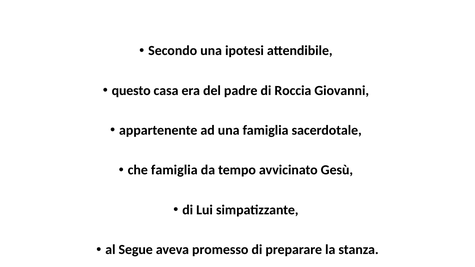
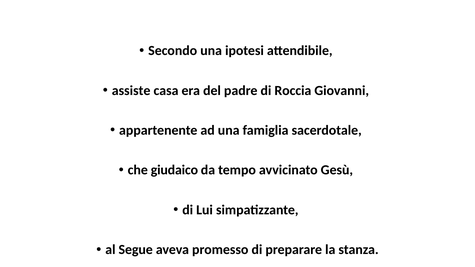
questo: questo -> assiste (131, 91)
che famiglia: famiglia -> giudaico (174, 170)
